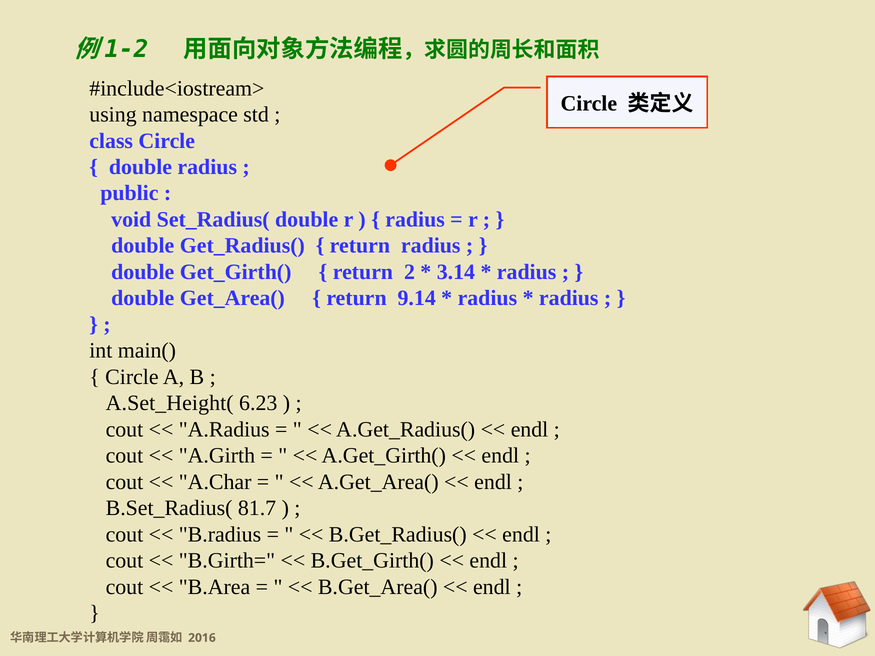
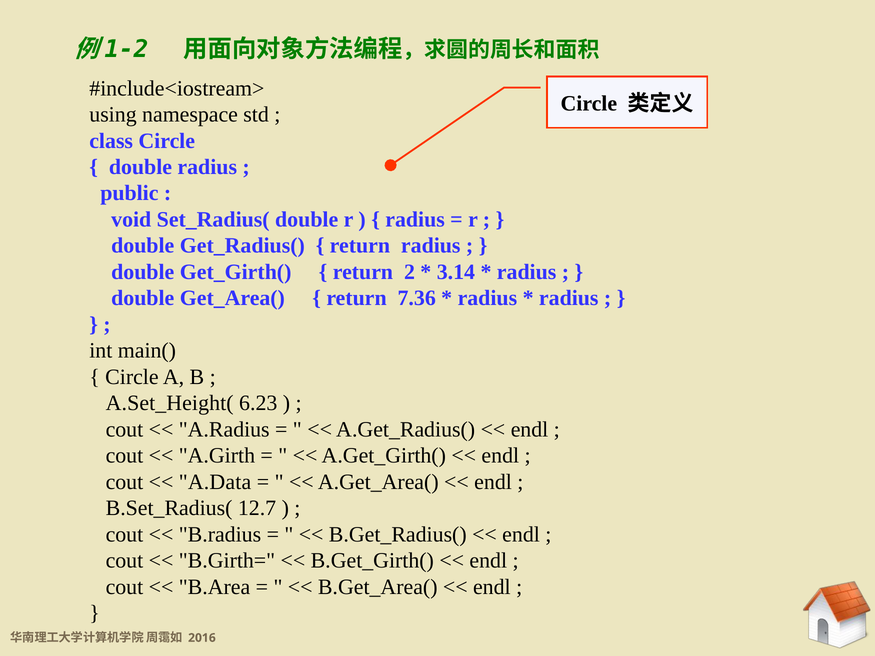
9.14: 9.14 -> 7.36 (417, 298)
A.Char: A.Char -> A.Data (215, 482)
81.7: 81.7 -> 12.7 (257, 508)
